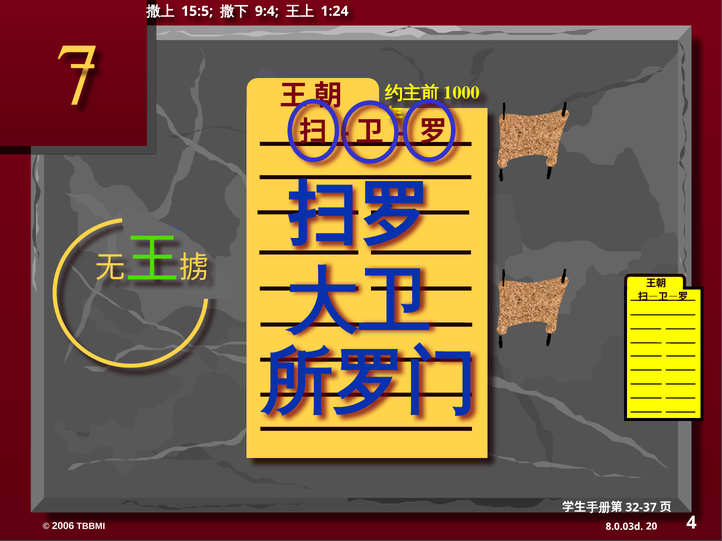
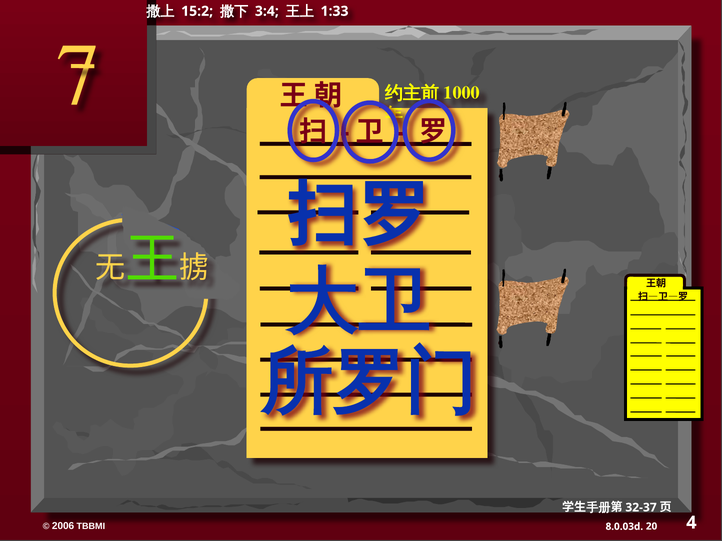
15:5: 15:5 -> 15:2 (197, 11)
9:4: 9:4 -> 3:4 (267, 11)
1:24: 1:24 -> 1:33 (335, 11)
